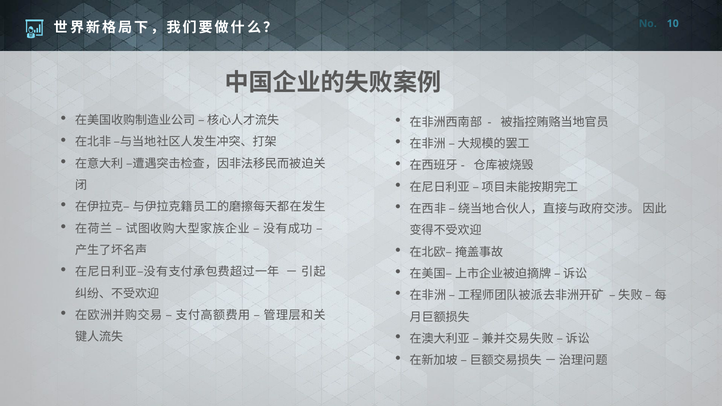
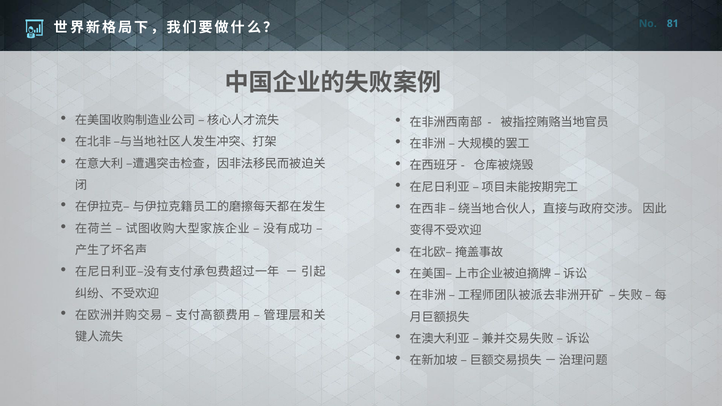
10: 10 -> 81 (673, 24)
